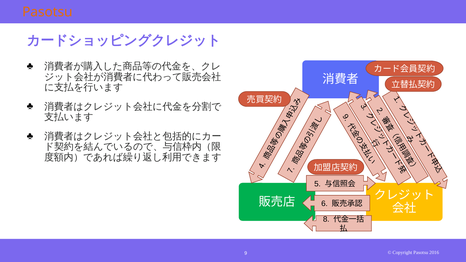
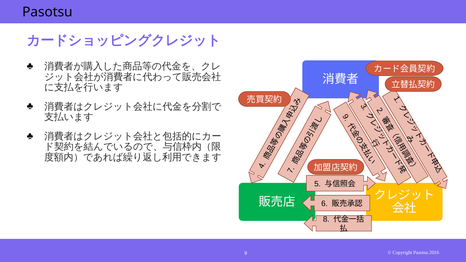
Pasotsu colour: orange -> black (47, 12)
